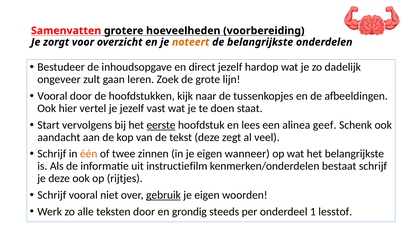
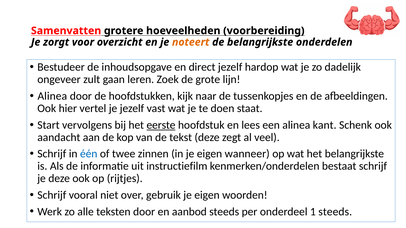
Vooral: Vooral -> Alinea (52, 96)
geef: geef -> kant (325, 125)
één colour: orange -> blue (89, 154)
gebruik underline: present -> none (163, 195)
grondig: grondig -> aanbod (189, 212)
1 lesstof: lesstof -> steeds (335, 212)
